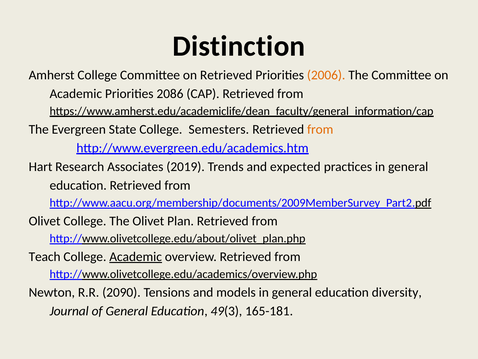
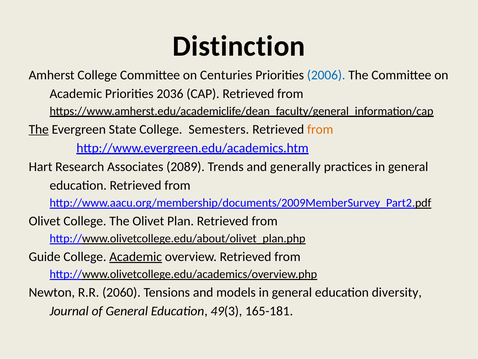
on Retrieved: Retrieved -> Centuries (226, 75)
2006 colour: orange -> blue (326, 75)
2086: 2086 -> 2036 (170, 94)
The underline: none -> present (39, 129)
2019: 2019 -> 2089 (186, 167)
expected: expected -> generally (295, 167)
Teach: Teach -> Guide (45, 256)
2090: 2090 -> 2060 (121, 292)
